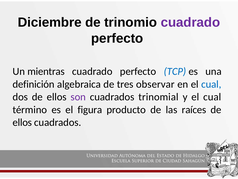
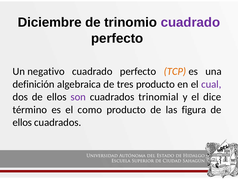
mientras: mientras -> negativo (46, 71)
TCP colour: blue -> orange (175, 71)
tres observar: observar -> producto (155, 84)
cual colour: blue -> purple (211, 84)
y el cual: cual -> dice (212, 97)
figura: figura -> como (90, 109)
raíces: raíces -> figura (194, 109)
